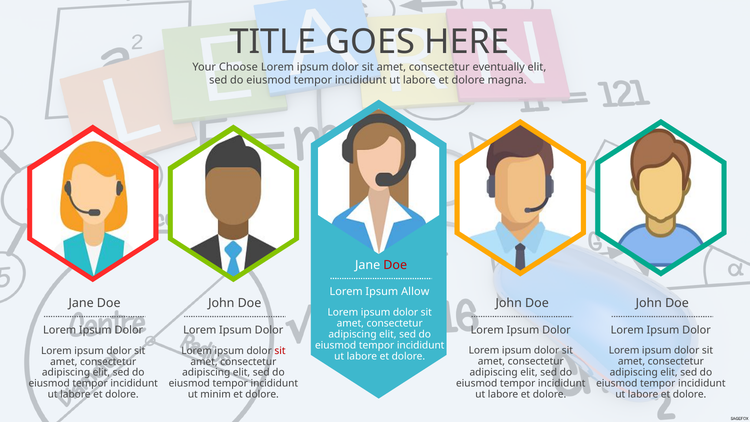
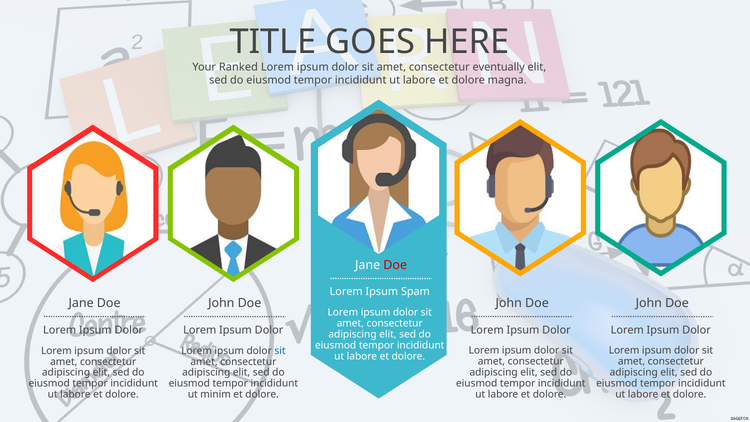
Choose: Choose -> Ranked (238, 67)
Allow: Allow -> Spam (415, 292)
sit colour: red -> blue (280, 351)
